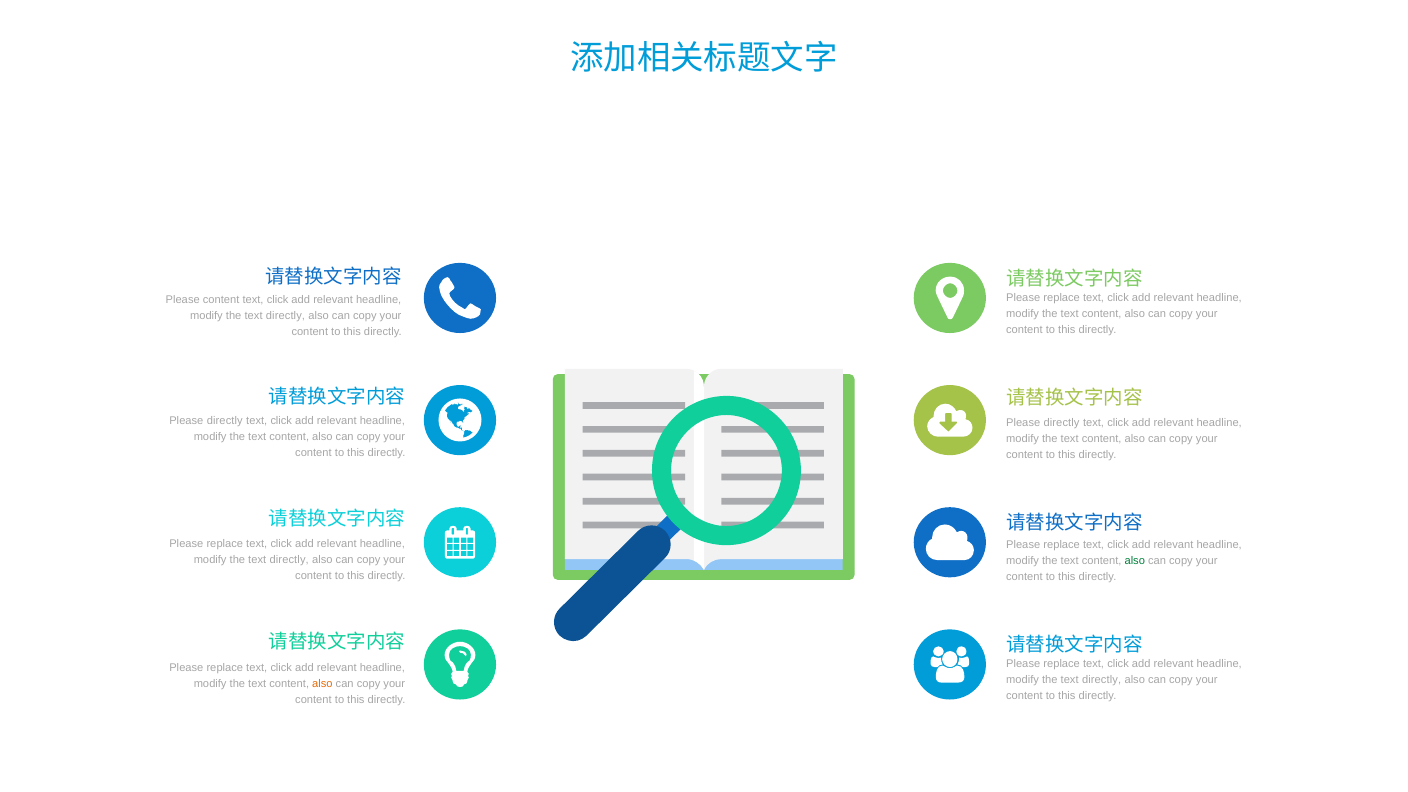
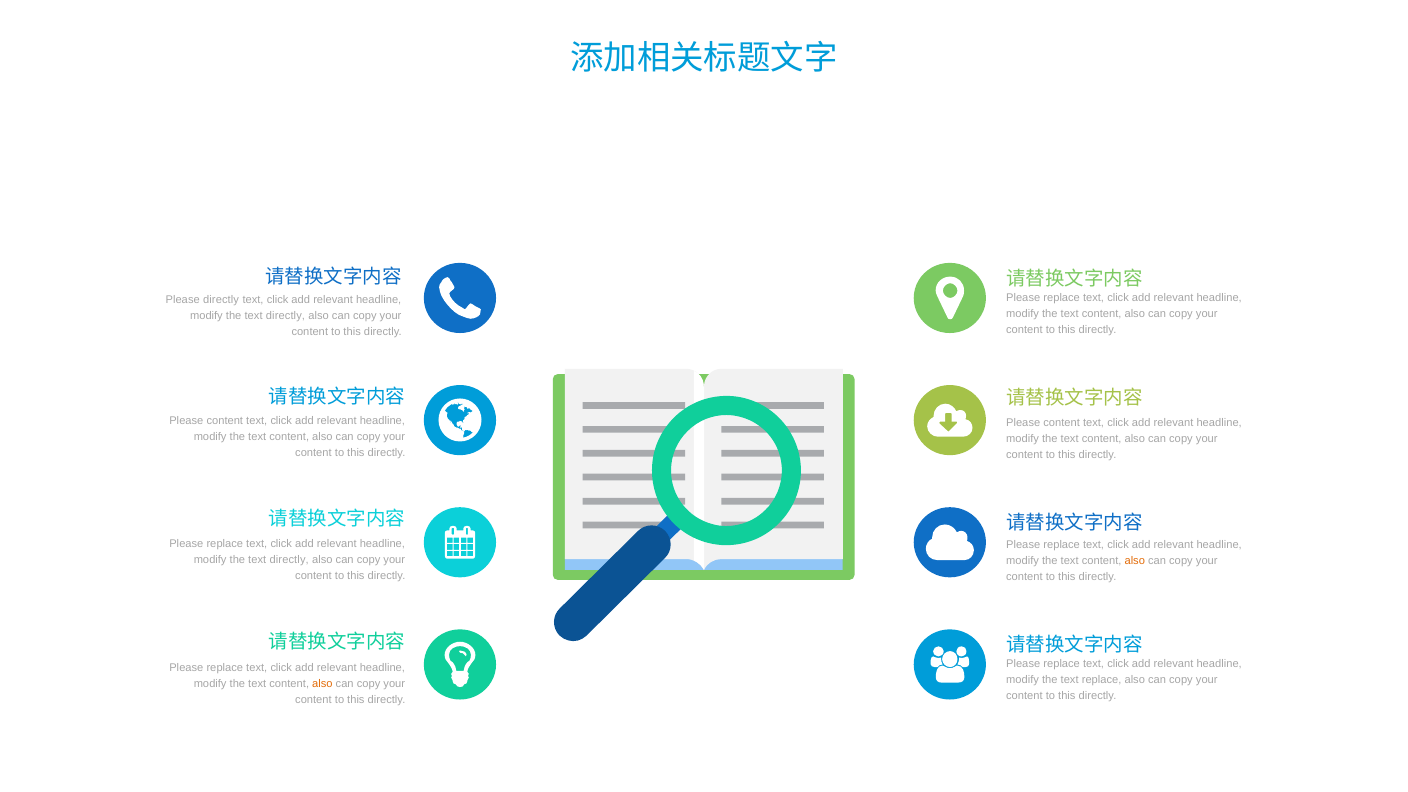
Please content: content -> directly (221, 300)
directly: directly -> content (225, 421)
directly: directly -> content (1062, 423)
also colour: green -> orange (1135, 561)
directly: directly -> replace (1102, 680)
